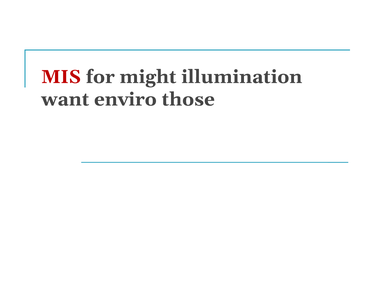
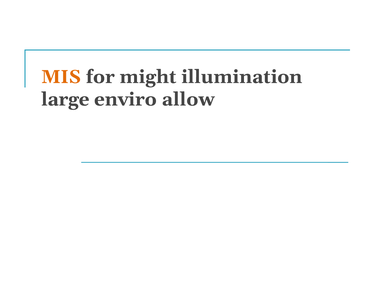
MIS colour: red -> orange (61, 77)
want: want -> large (65, 99)
those: those -> allow (188, 99)
